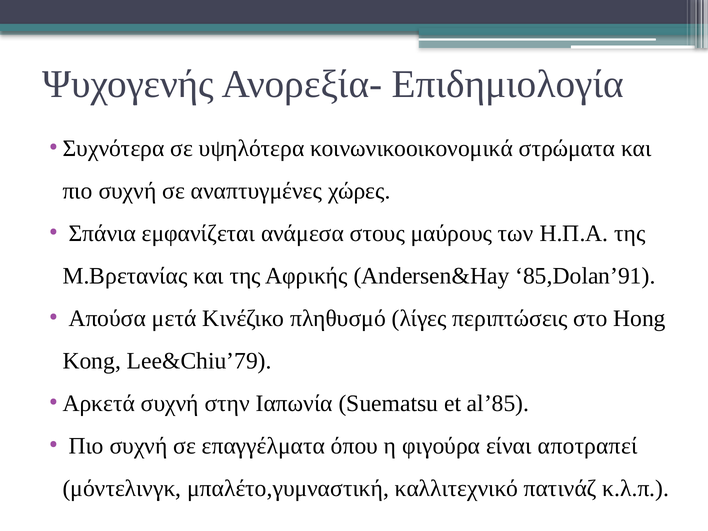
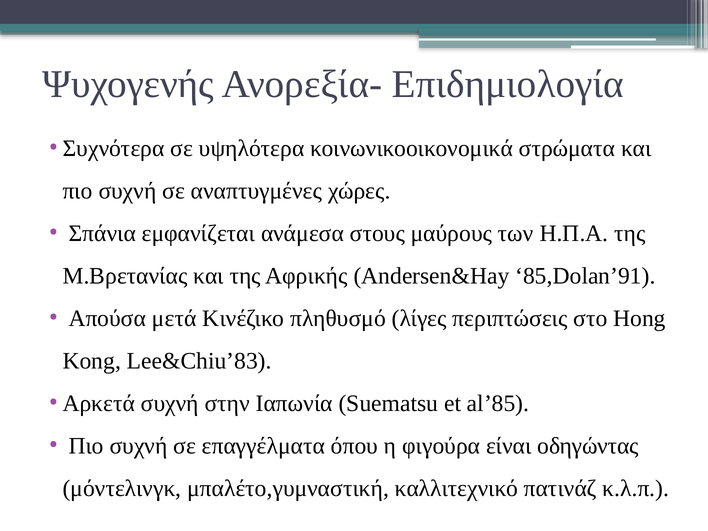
Lee&Chiu’79: Lee&Chiu’79 -> Lee&Chiu’83 (199, 361)
αποτραπεί: αποτραπεί -> οδηγώντας (588, 446)
